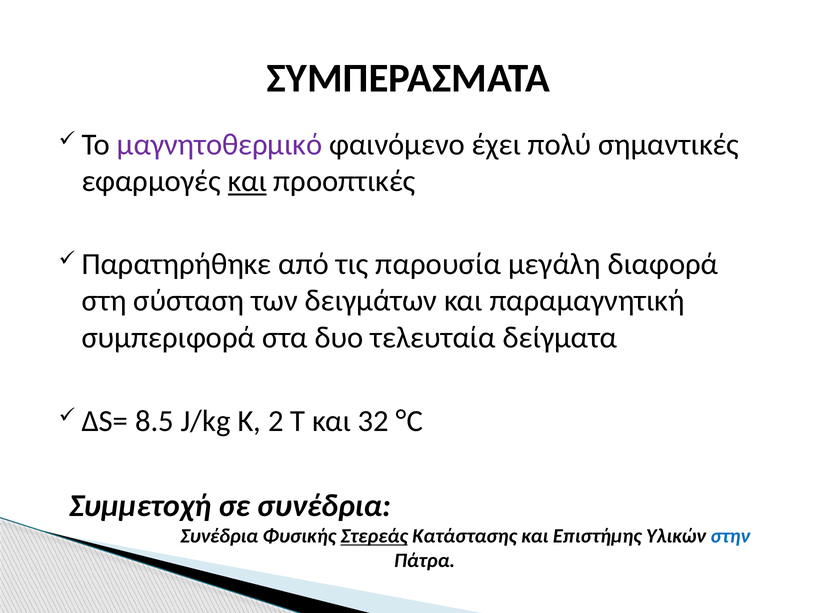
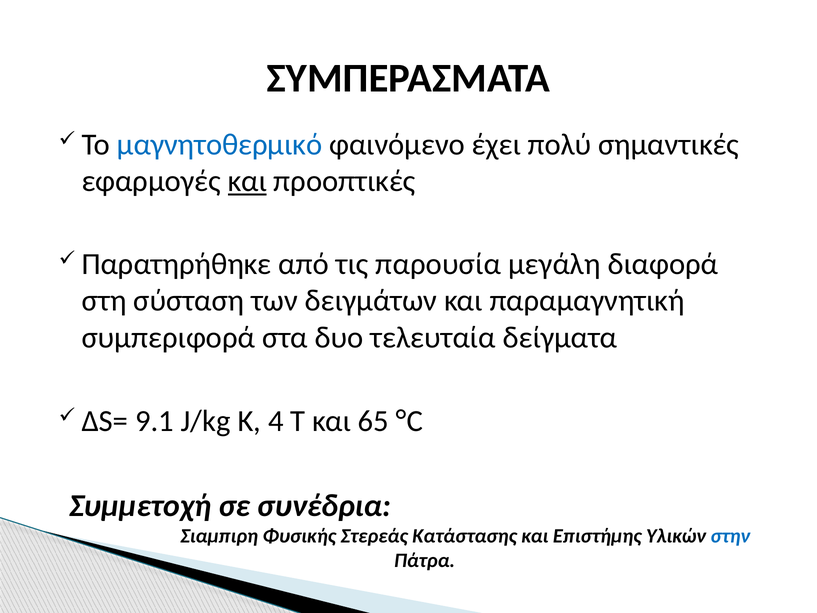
μαγνητοθερμικό colour: purple -> blue (220, 144)
8.5: 8.5 -> 9.1 (154, 421)
2: 2 -> 4 (276, 421)
32: 32 -> 65 (373, 421)
Συνέδρια: Συνέδρια -> Σιαμπιρη (219, 536)
Στερεάς underline: present -> none (374, 536)
